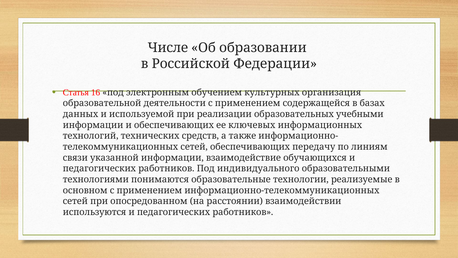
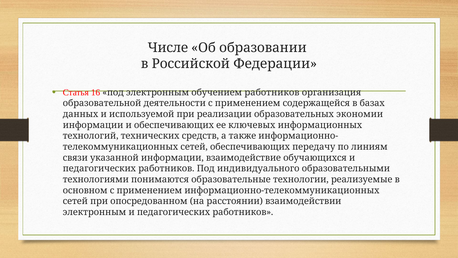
обучением культурных: культурных -> работников (272, 92)
учебными: учебными -> экономии (360, 114)
используются: используются -> электронным (95, 212)
